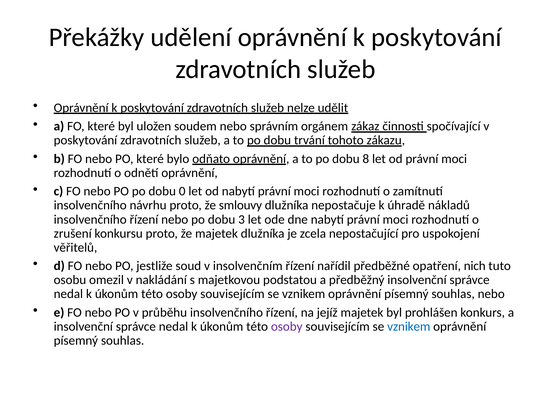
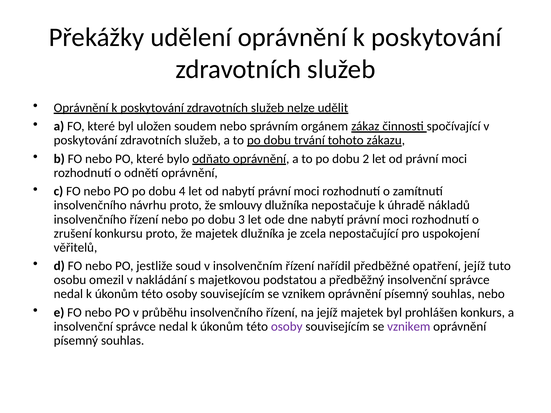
8: 8 -> 2 (366, 159)
0: 0 -> 4 (182, 191)
opatření nich: nich -> jejíž (475, 266)
vznikem colour: blue -> purple (409, 327)
